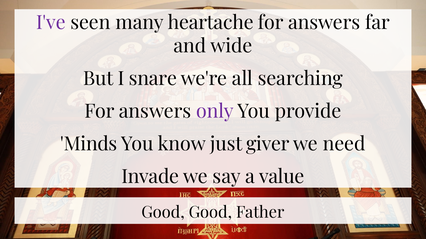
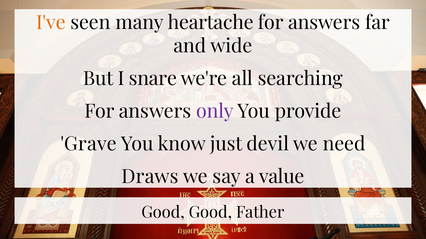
I've colour: purple -> orange (51, 23)
Minds: Minds -> Grave (89, 145)
giver: giver -> devil (268, 145)
Invade: Invade -> Draws (150, 177)
